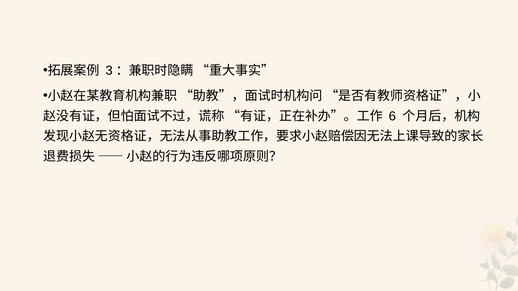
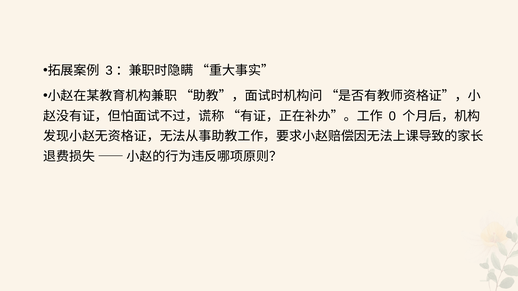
6: 6 -> 0 (392, 116)
